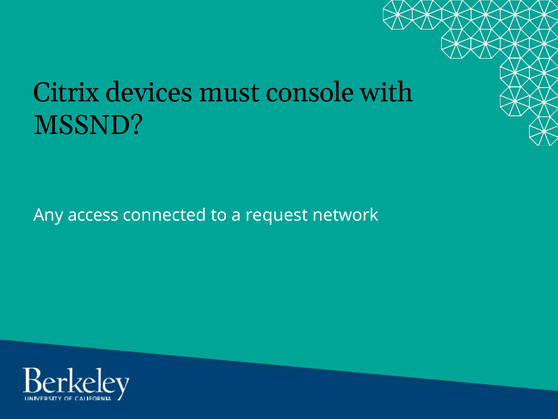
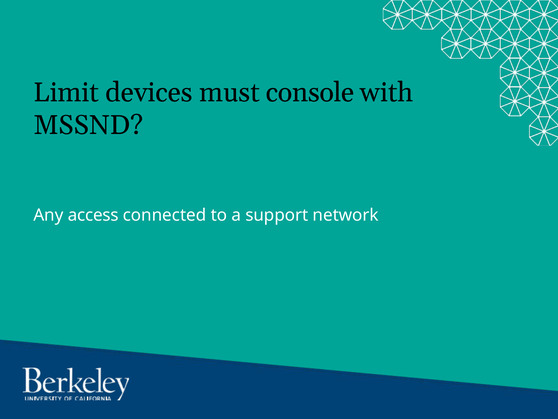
Citrix: Citrix -> Limit (66, 92)
request: request -> support (277, 215)
